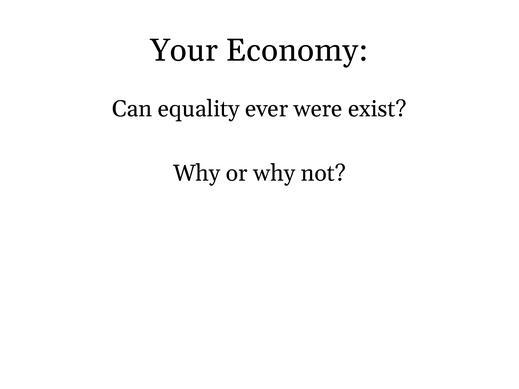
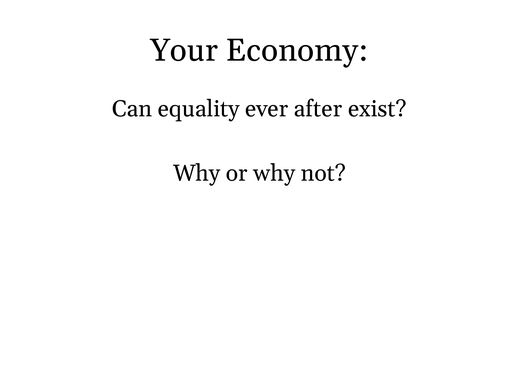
were: were -> after (318, 109)
